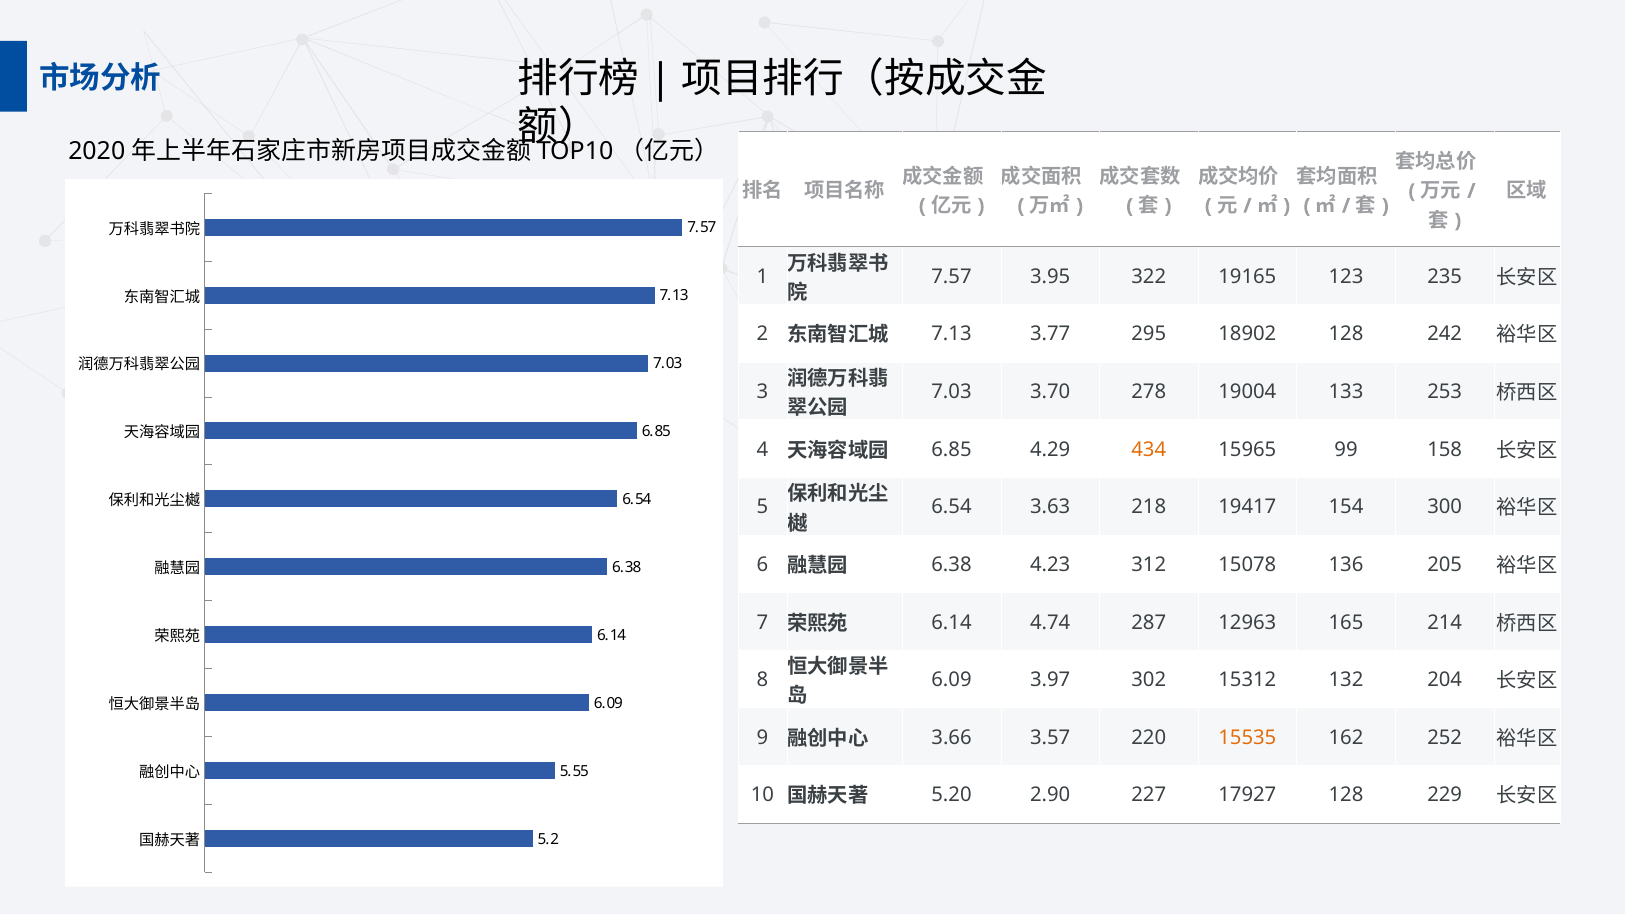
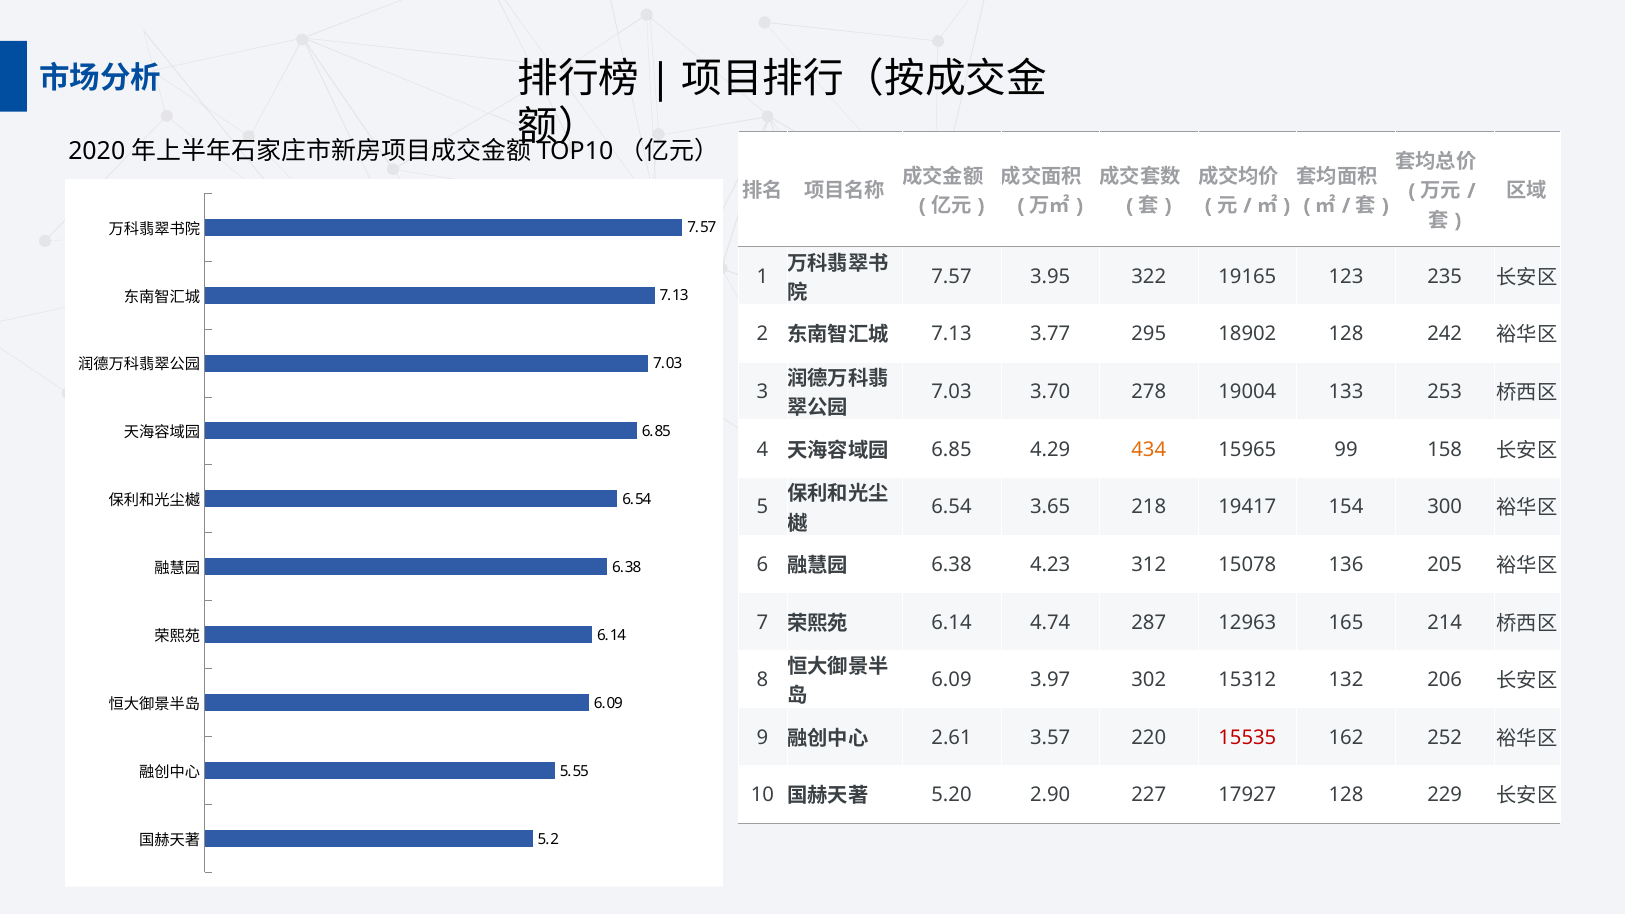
3.63: 3.63 -> 3.65 (1050, 507)
204: 204 -> 206 (1445, 680)
3.66: 3.66 -> 2.61 (952, 738)
15535 colour: orange -> red (1247, 738)
